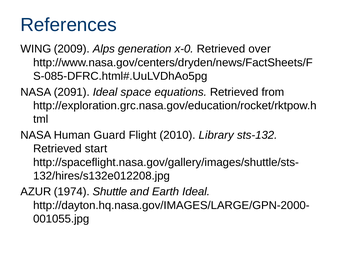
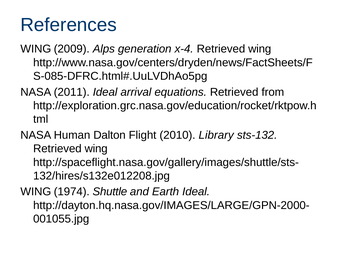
x-0: x-0 -> x-4 (184, 49)
over: over -> wing (260, 49)
2091: 2091 -> 2011 (72, 92)
space: space -> arrival (136, 92)
Guard: Guard -> Dalton (110, 135)
start: start -> wing (96, 149)
AZUR: AZUR -> WING (36, 192)
